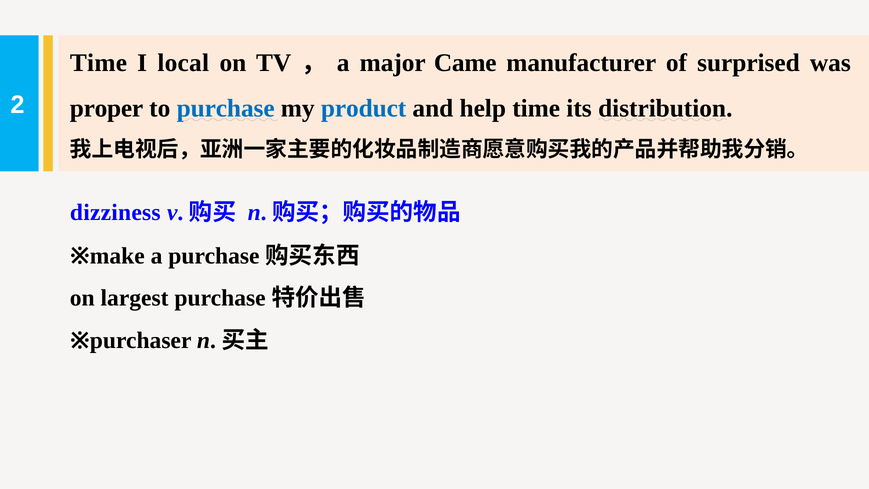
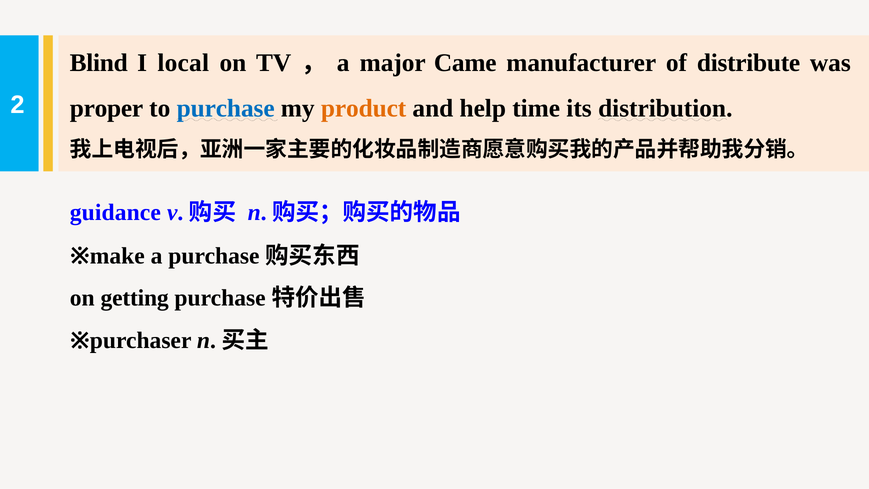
Time: Time -> Blind (99, 63)
surprised: surprised -> distribute (749, 63)
product colour: blue -> orange (364, 108)
dizziness: dizziness -> guidance (115, 213)
largest: largest -> getting (135, 298)
